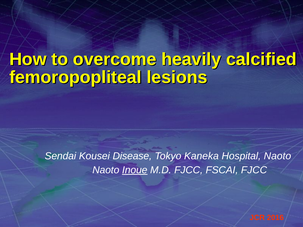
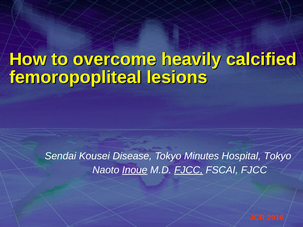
Kaneka: Kaneka -> Minutes (202, 156)
Hospital Naoto: Naoto -> Tokyo (278, 156)
FJCC underline: none -> present (189, 170)
